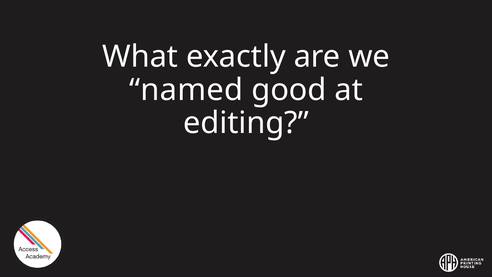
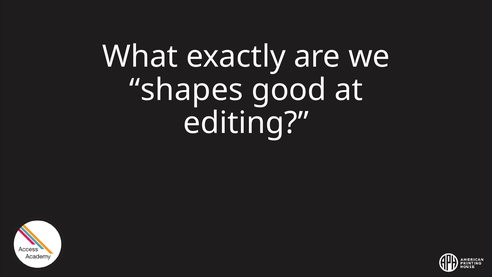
named: named -> shapes (186, 90)
